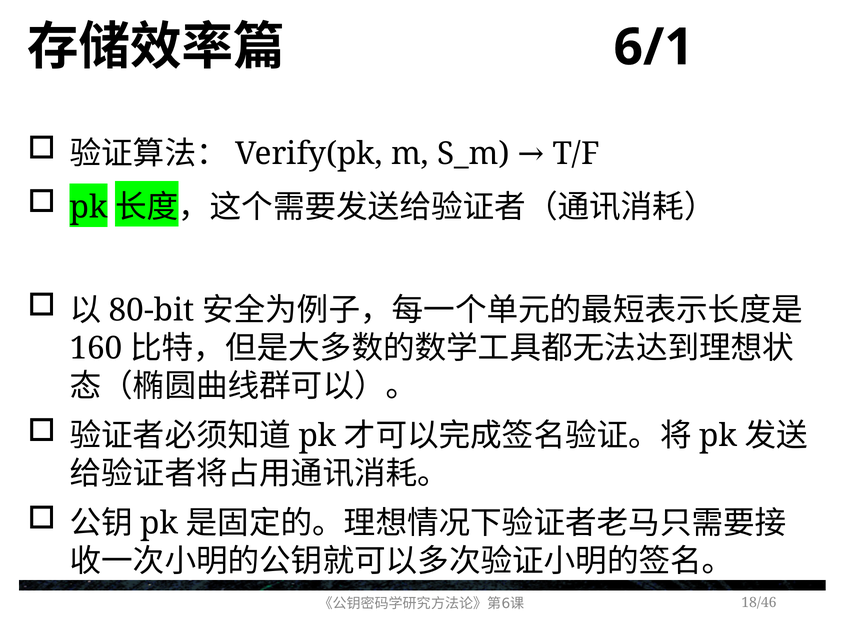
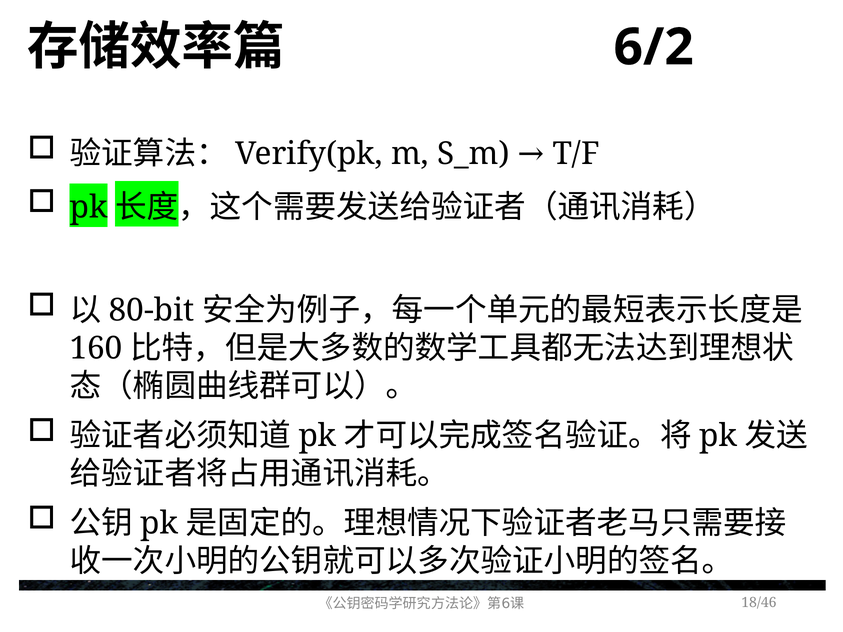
6/1: 6/1 -> 6/2 (654, 47)
